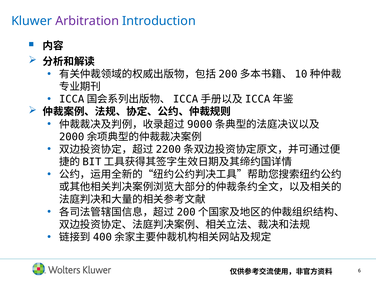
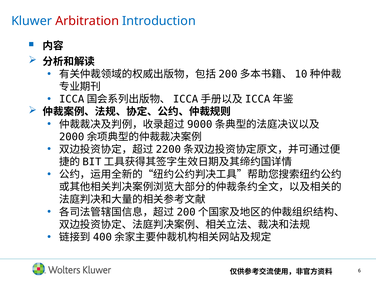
Arbitration colour: purple -> red (87, 21)
